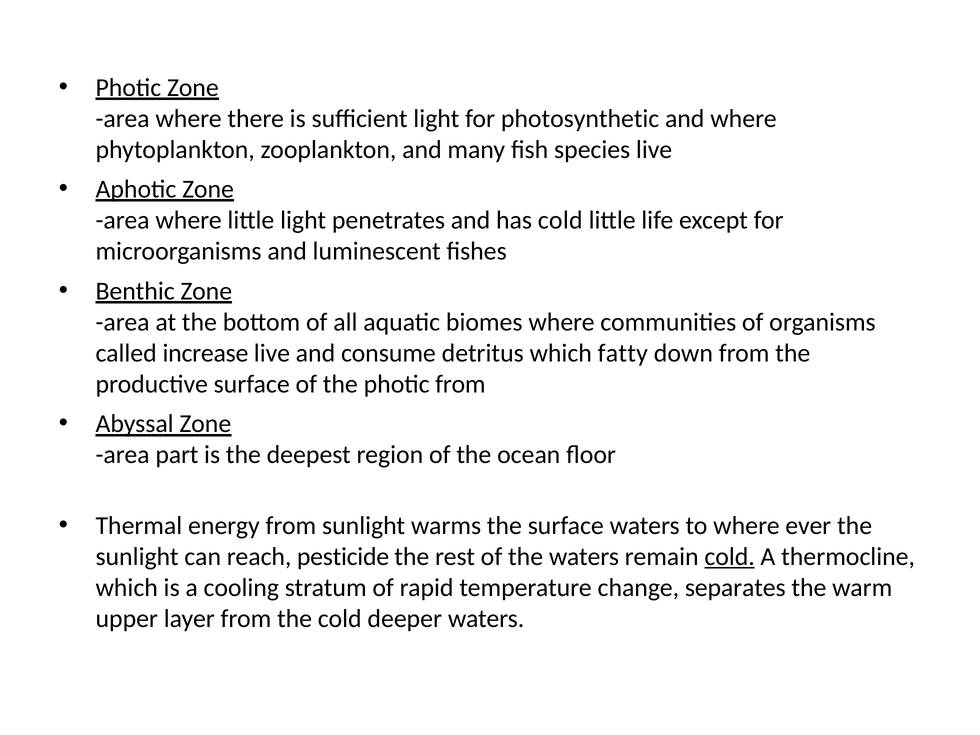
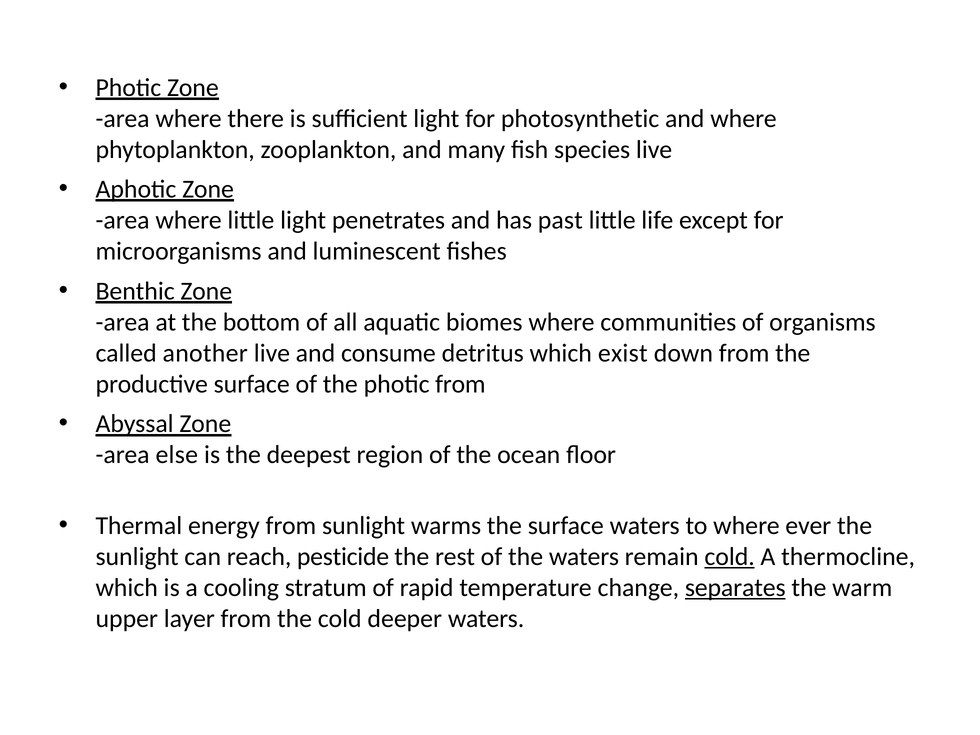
has cold: cold -> past (560, 220)
increase: increase -> another (205, 353)
fatty: fatty -> exist (623, 353)
part: part -> else (177, 455)
separates underline: none -> present (735, 588)
